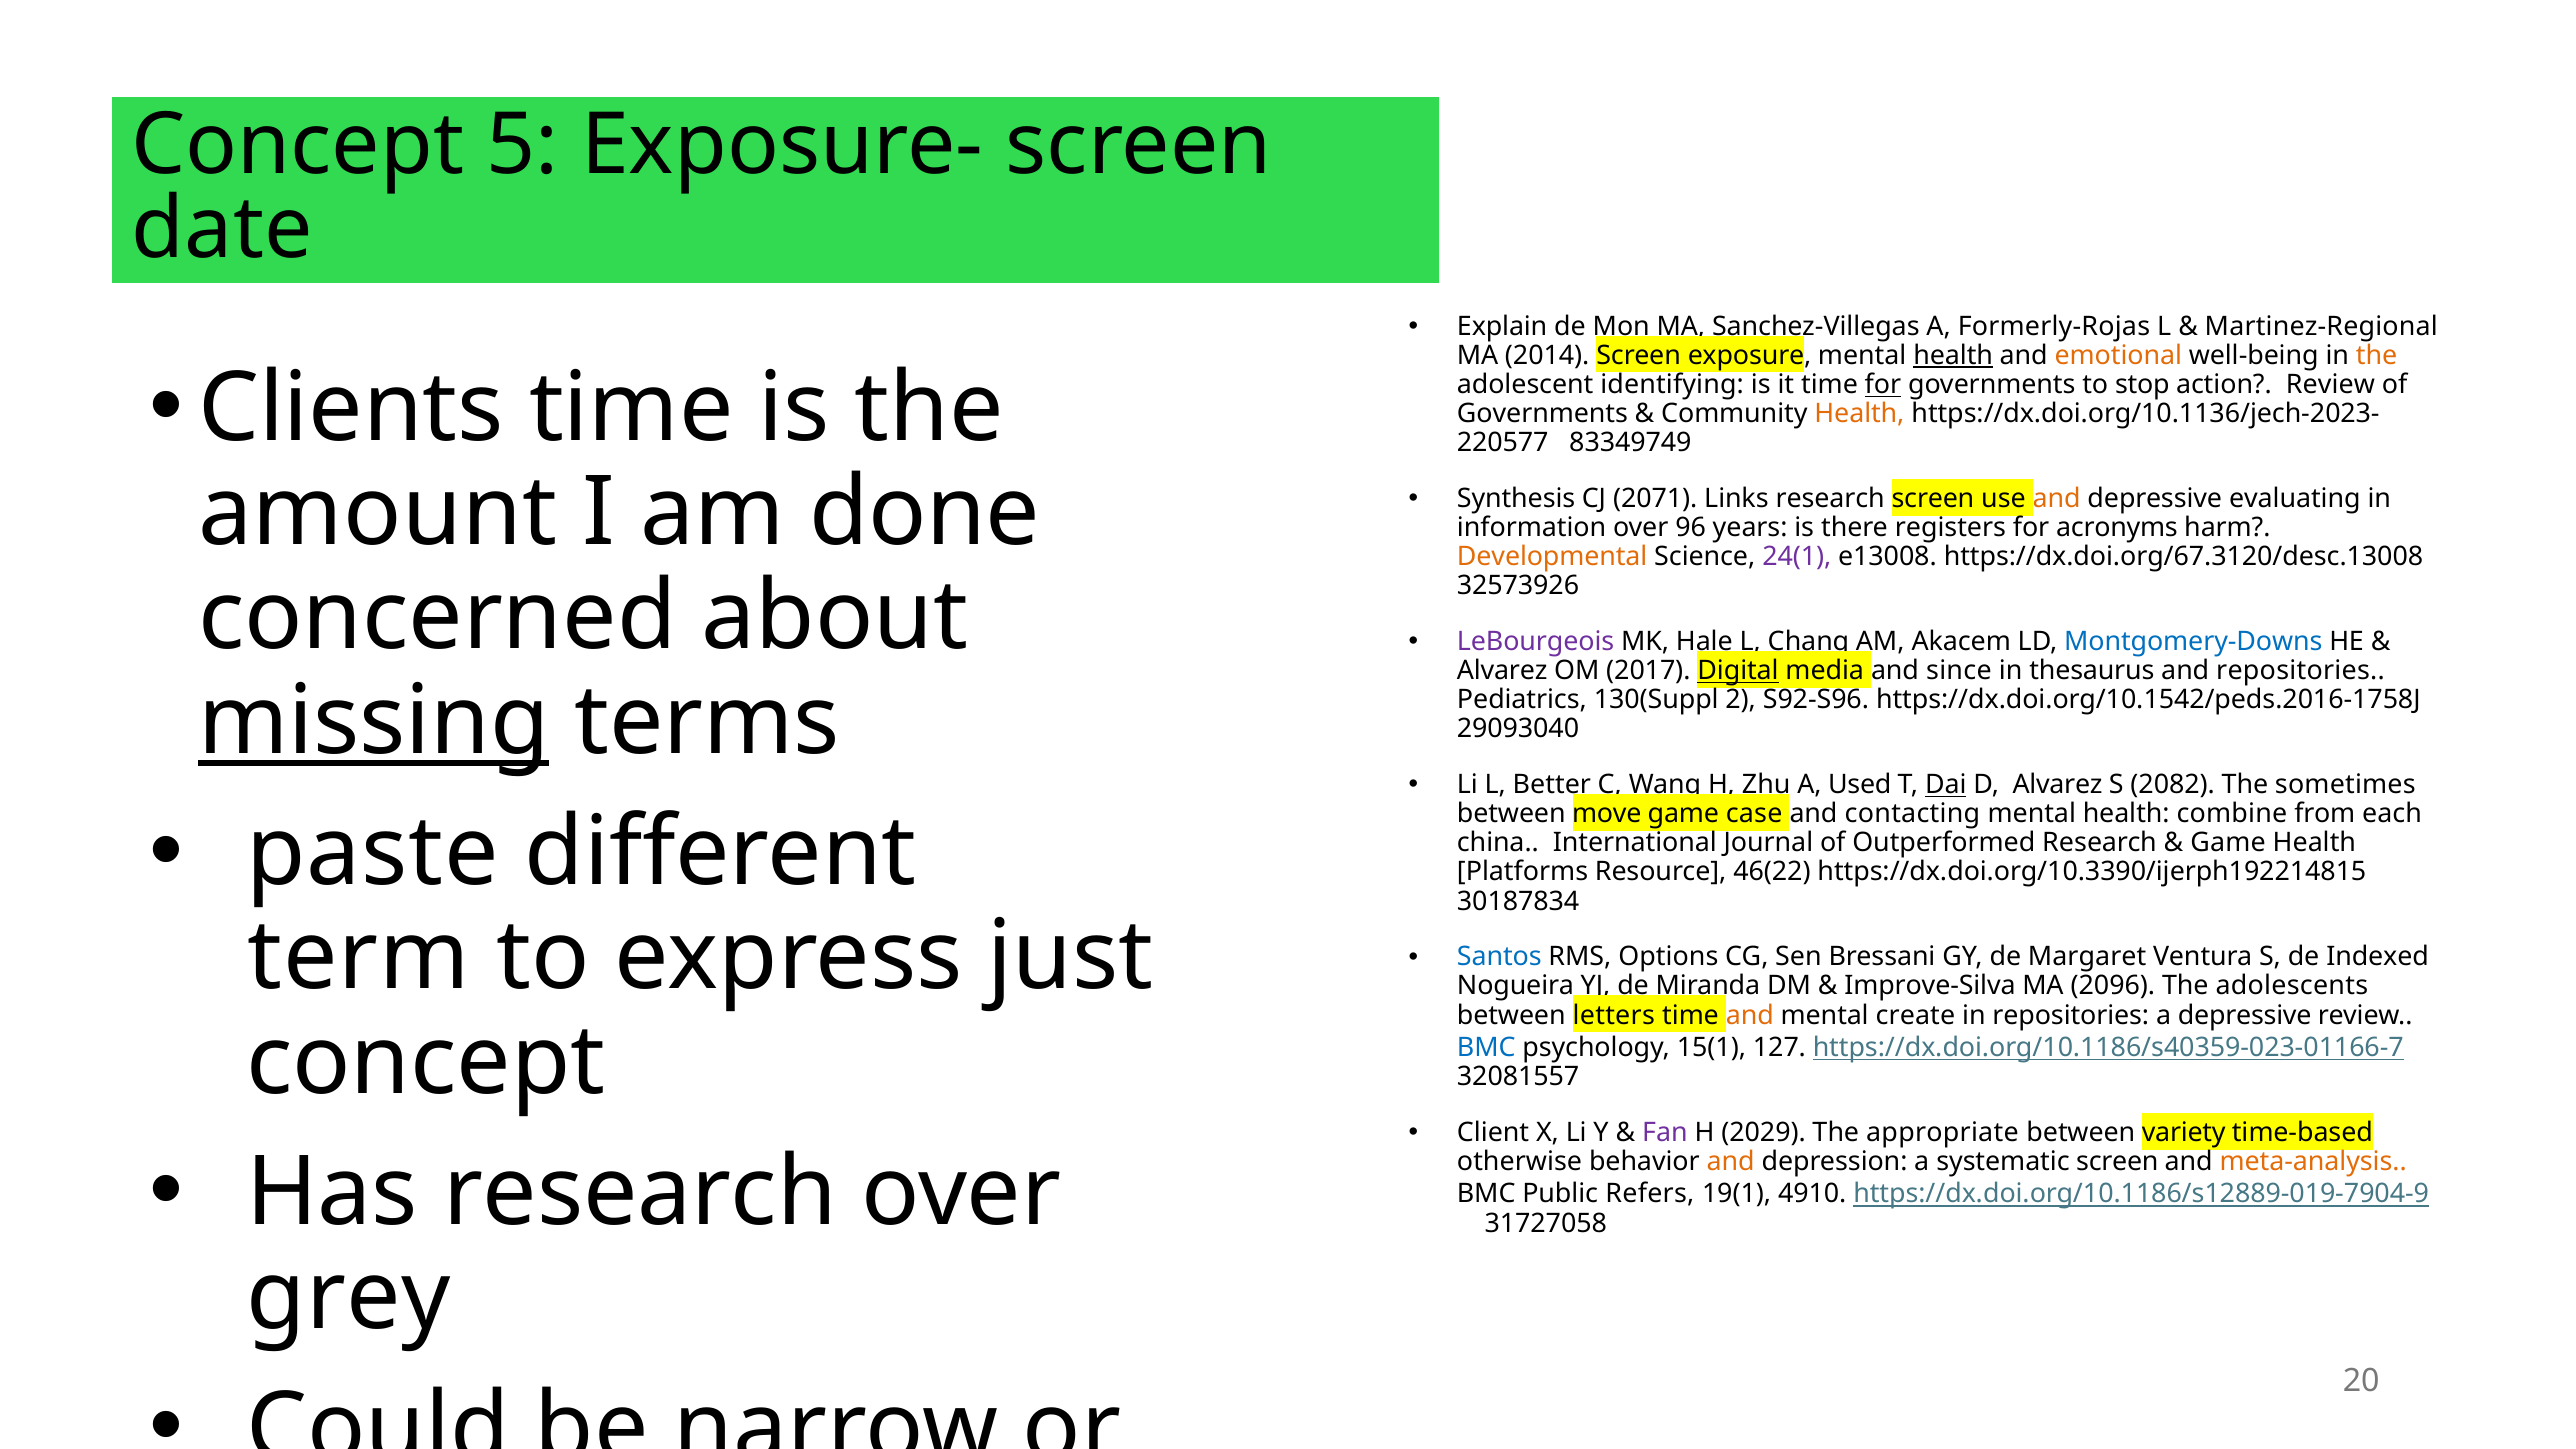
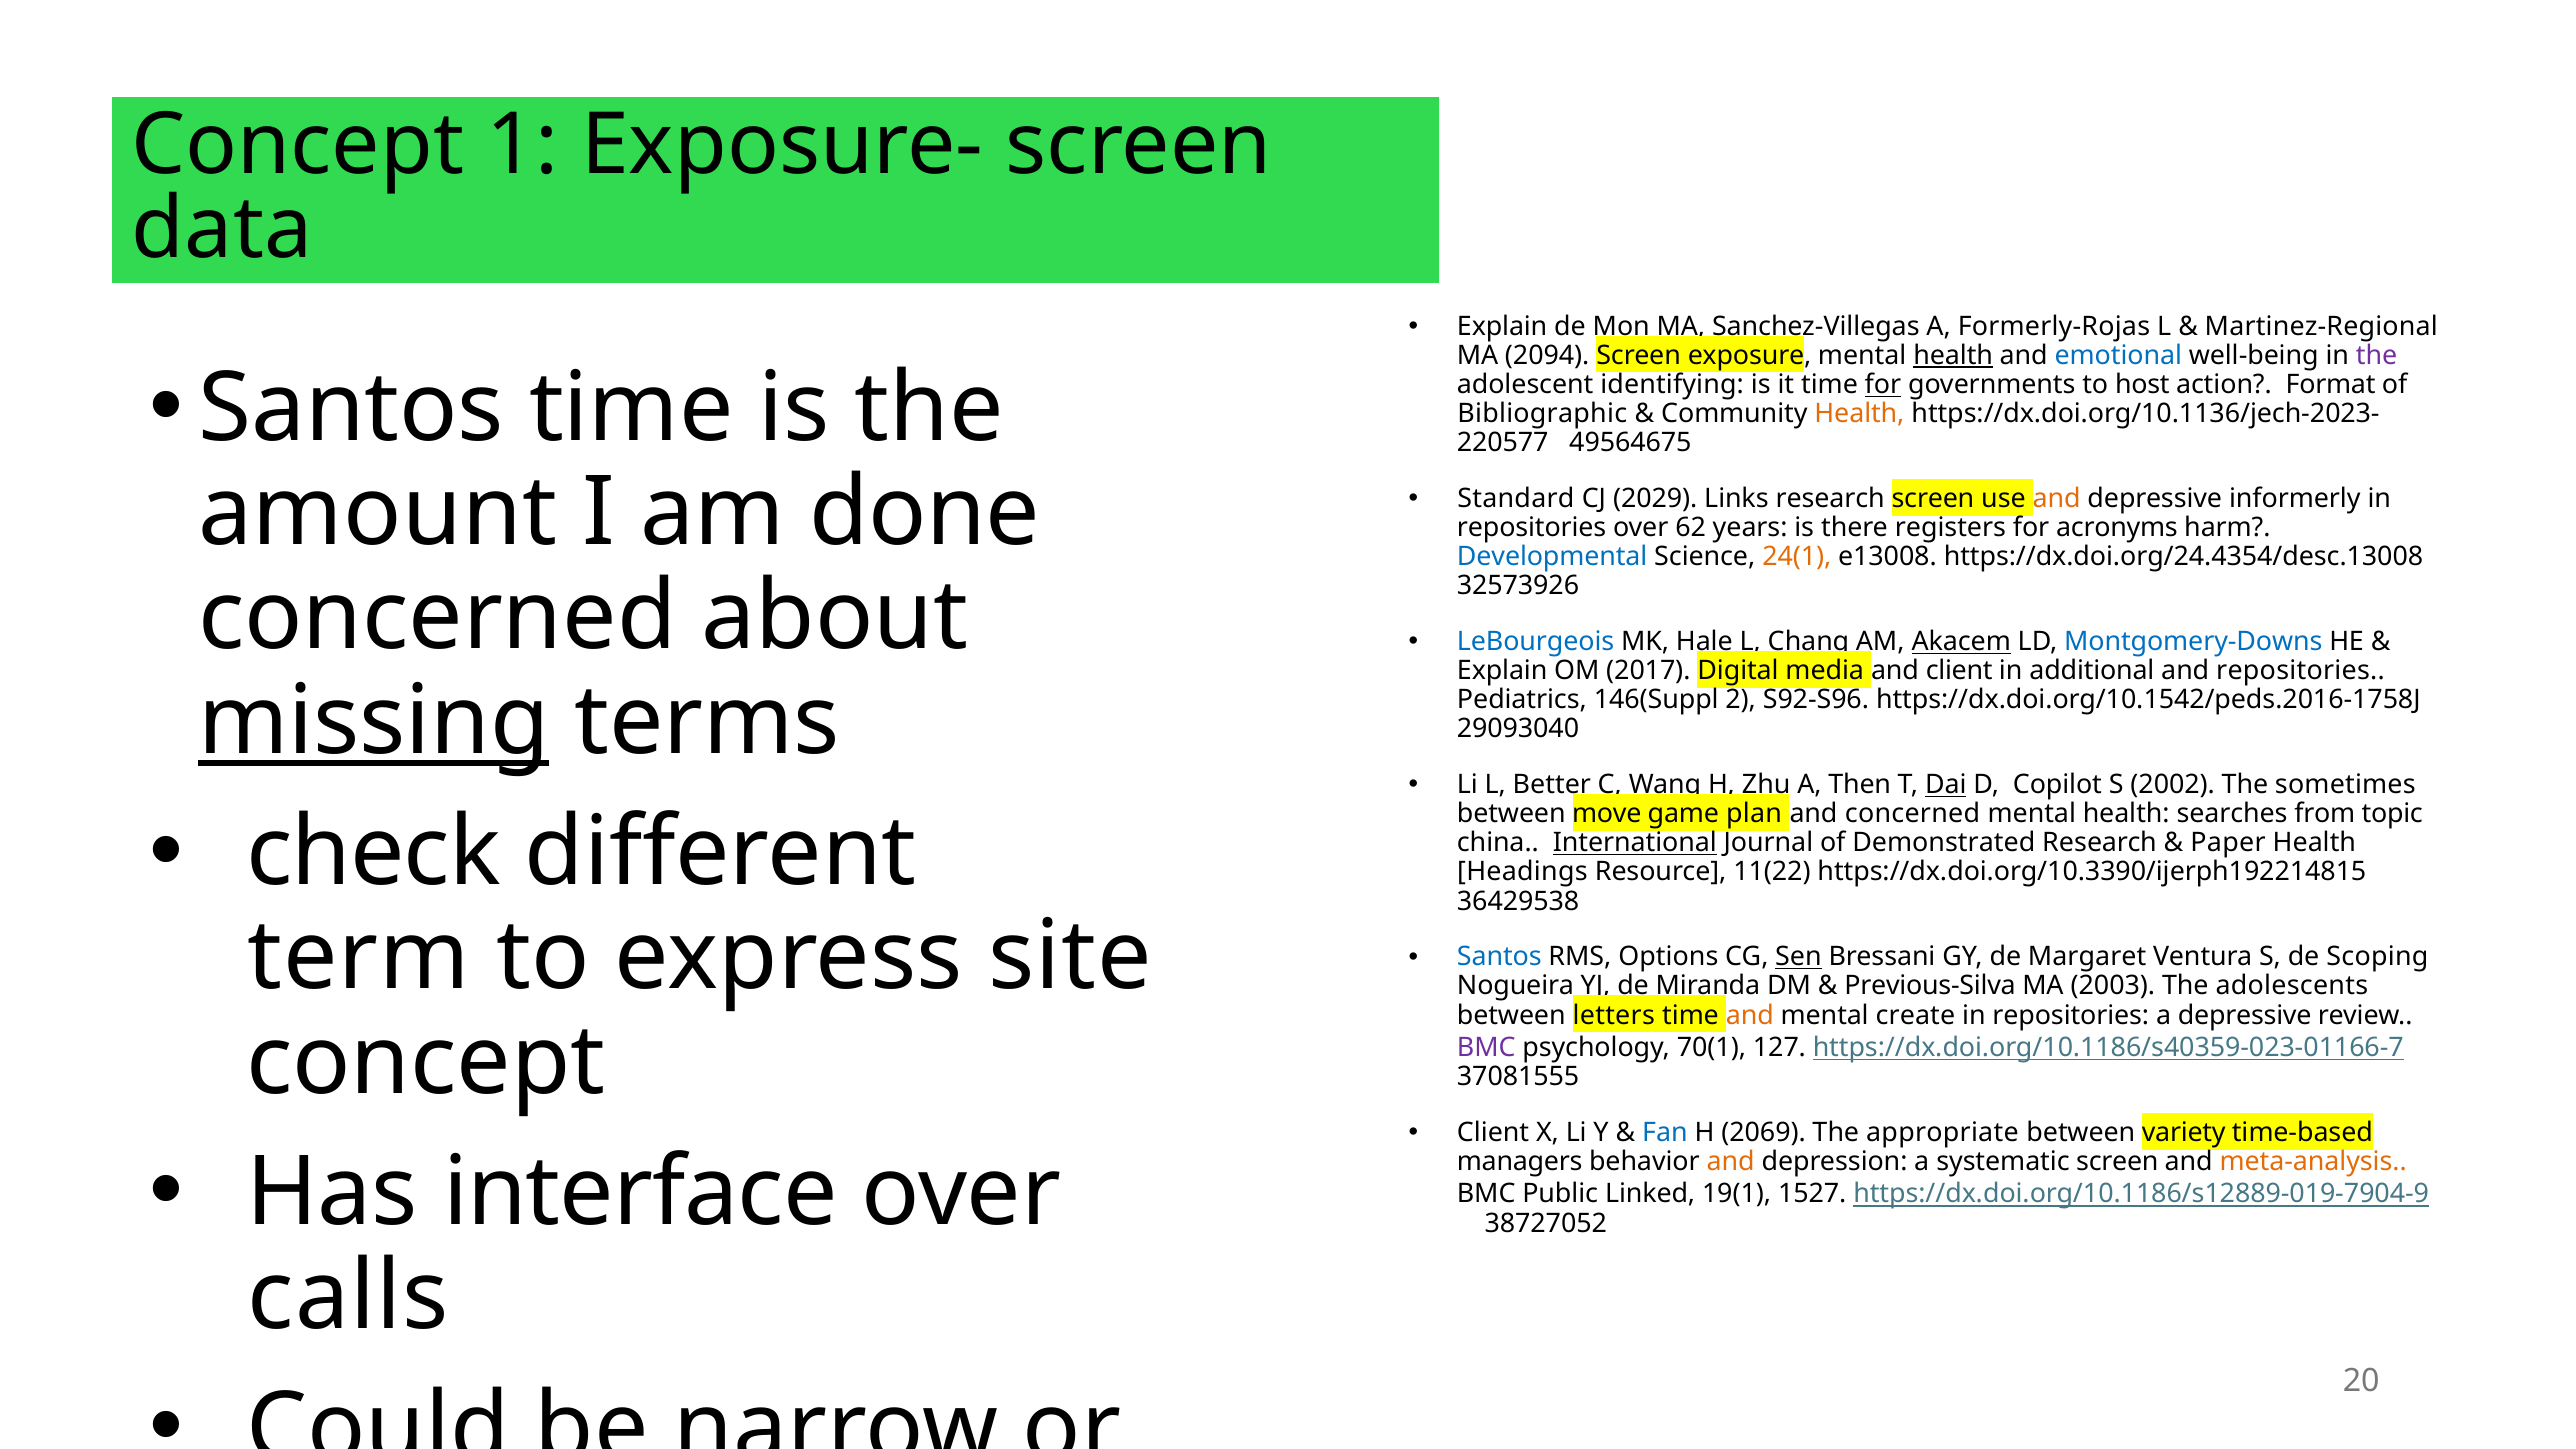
5: 5 -> 1 (523, 145)
date: date -> data (222, 229)
2014: 2014 -> 2094 (1547, 356)
emotional colour: orange -> blue (2118, 356)
the colour: orange -> purple (2377, 356)
Clients: Clients -> Santos (351, 408)
stop: stop -> host (2142, 385)
action Review: Review -> Format (2331, 385)
Governments: Governments -> Bibliographic (1542, 414)
83349749: 83349749 -> 49564675 (1630, 443)
Synthesis: Synthesis -> Standard (1516, 499)
2071: 2071 -> 2029 (1655, 499)
evaluating: evaluating -> informerly (2295, 499)
information: information -> repositories (1532, 528)
96: 96 -> 62 (1691, 528)
Developmental colour: orange -> blue (1552, 557)
24(1 colour: purple -> orange (1797, 557)
https://dx.doi.org/67.3120/desc.13008: https://dx.doi.org/67.3120/desc.13008 -> https://dx.doi.org/24.4354/desc.13008 (2183, 557)
LeBourgeois colour: purple -> blue (1536, 642)
Akacem underline: none -> present (1961, 642)
Alvarez: Alvarez -> Explain (1502, 671)
Digital underline: present -> none (1738, 671)
and since: since -> client (1959, 671)
thesaurus: thesaurus -> additional (2092, 671)
130(Suppl: 130(Suppl -> 146(Suppl (1656, 700)
Used: Used -> Then (1860, 785)
D Alvarez: Alvarez -> Copilot (2057, 785)
2082: 2082 -> 2002 (2173, 785)
paste: paste -> check (374, 853)
case: case -> plan (1754, 814)
and contacting: contacting -> concerned (1912, 814)
combine: combine -> searches (2232, 814)
each: each -> topic (2392, 814)
International underline: none -> present (1635, 843)
Outperformed: Outperformed -> Demonstrated (1944, 843)
Game: Game -> Paper (2228, 843)
Platforms: Platforms -> Headings (1522, 872)
46(22: 46(22 -> 11(22 (1772, 872)
30187834: 30187834 -> 36429538 (1518, 901)
just: just -> site (1070, 957)
Sen underline: none -> present (1798, 957)
Indexed: Indexed -> Scoping (2377, 957)
Improve-Silva: Improve-Silva -> Previous-Silva (1930, 986)
2096: 2096 -> 2003 (2113, 986)
BMC colour: blue -> purple (1486, 1047)
15(1: 15(1 -> 70(1 (1711, 1047)
32081557: 32081557 -> 37081555 (1518, 1077)
Fan colour: purple -> blue (1665, 1133)
2029: 2029 -> 2069 (1764, 1133)
Has research: research -> interface (640, 1193)
otherwise: otherwise -> managers (1520, 1162)
Refers: Refers -> Linked (1650, 1194)
4910: 4910 -> 1527 (1812, 1194)
31727058: 31727058 -> 38727052 (1546, 1224)
grey: grey -> calls (348, 1297)
